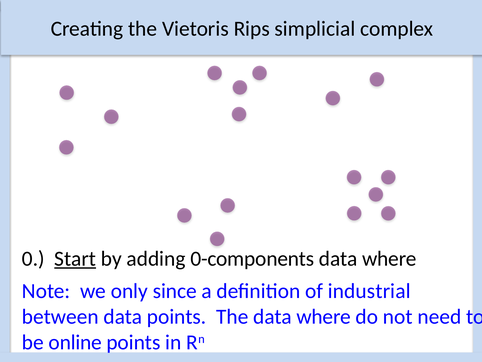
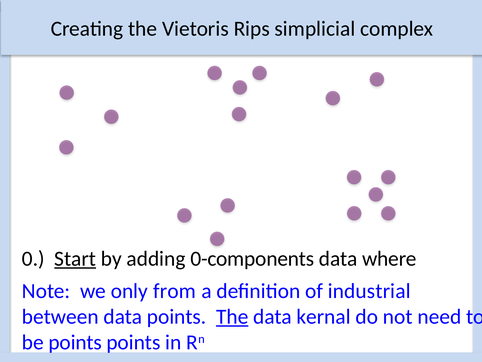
since: since -> from (175, 291)
The underline: none -> present (232, 316)
where: where -> kernal (324, 316)
be online: online -> points (75, 342)
